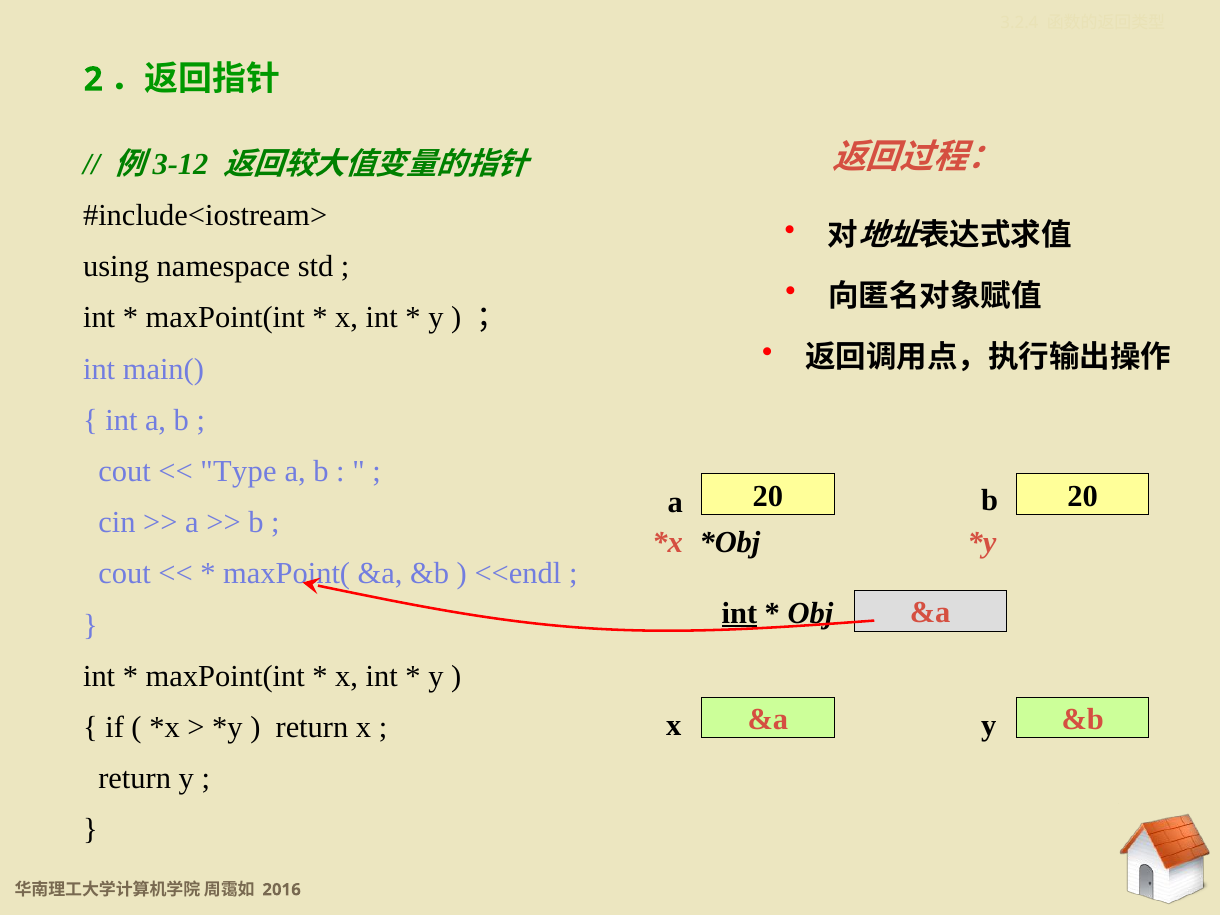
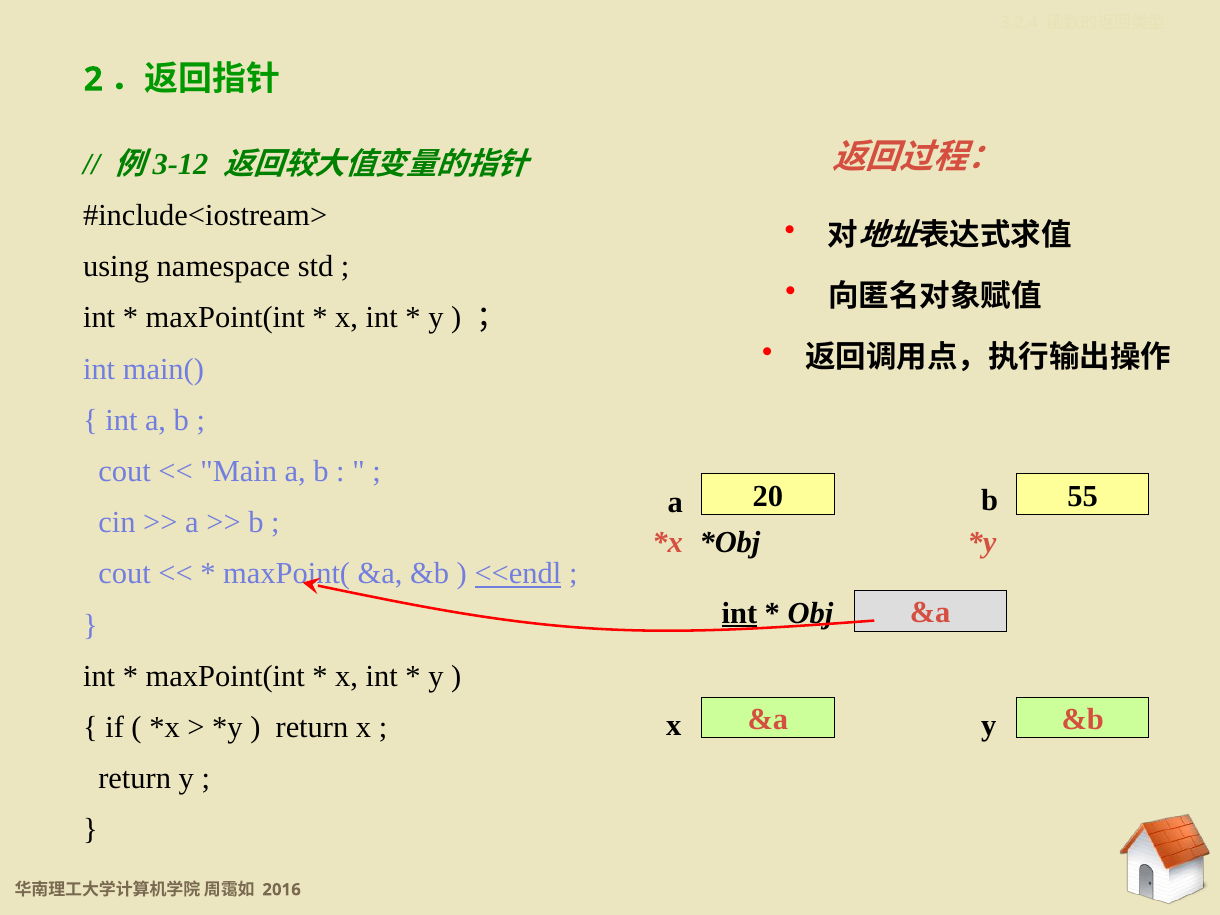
Type: Type -> Main (239, 471)
20 20: 20 -> 55 (1083, 496)
<<endl underline: none -> present (518, 574)
